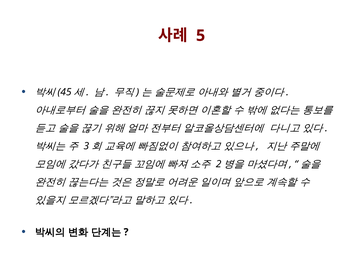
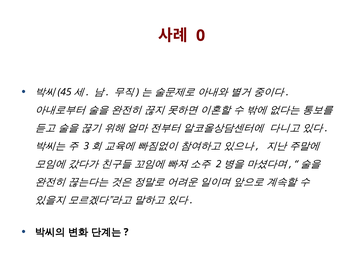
5: 5 -> 0 (201, 36)
